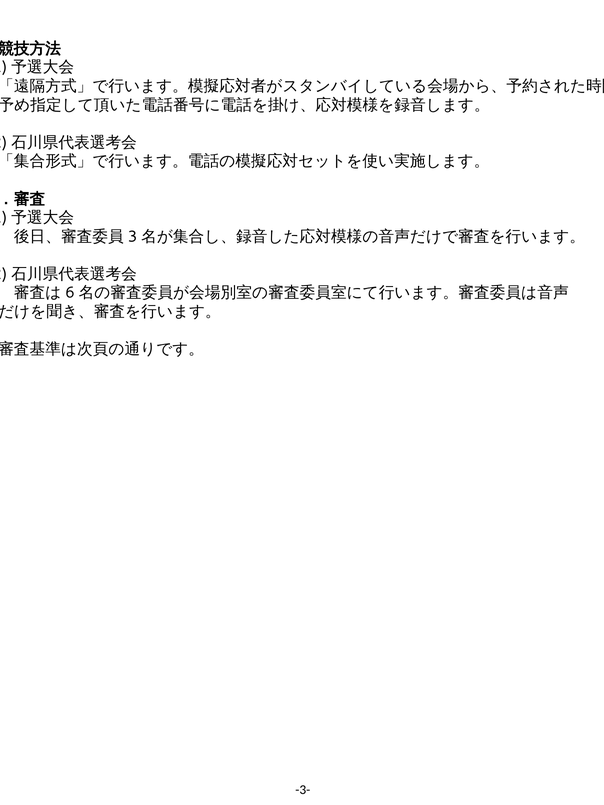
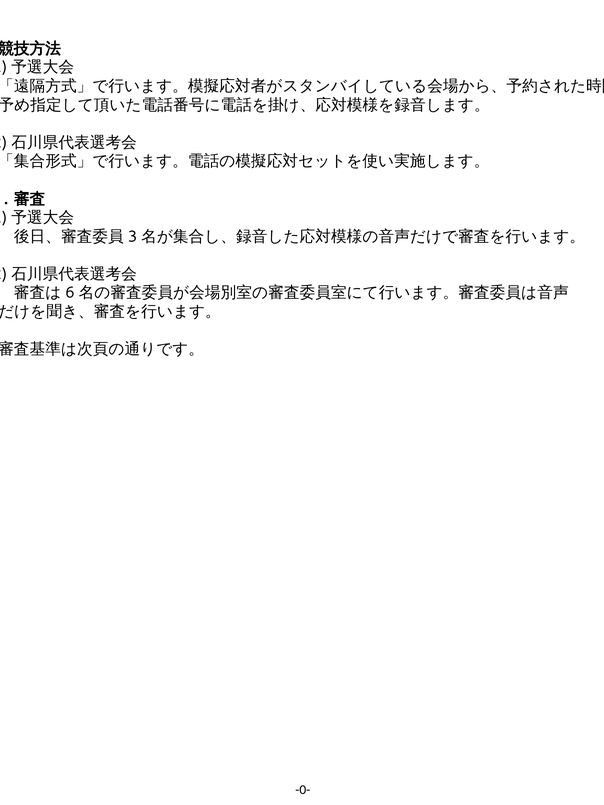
-3-: -3- -> -0- (303, 790)
